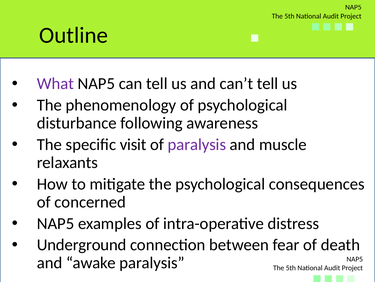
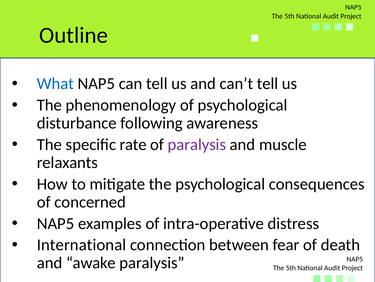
What colour: purple -> blue (55, 83)
visit: visit -> rate (133, 144)
Underground: Underground -> International (82, 244)
